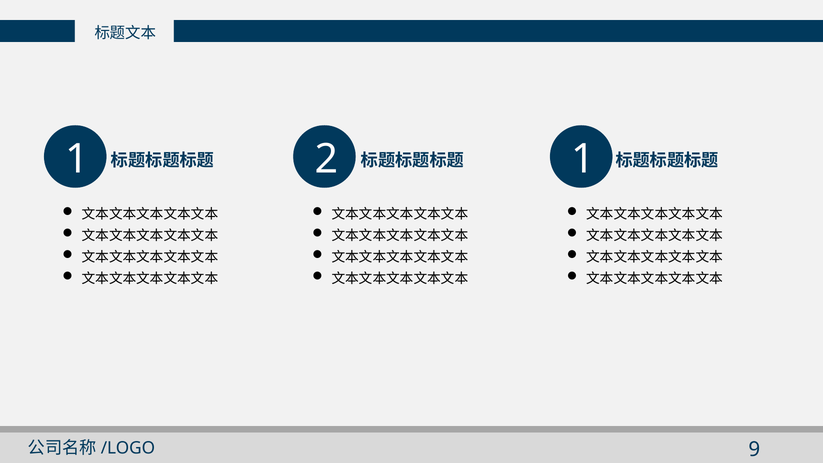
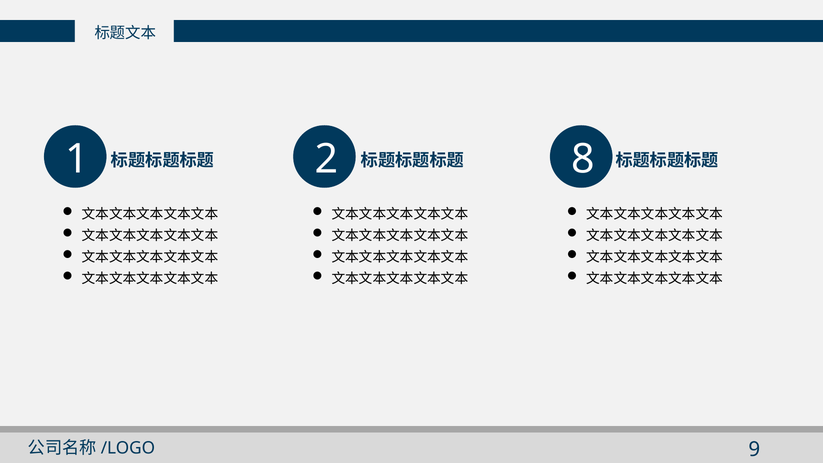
2 1: 1 -> 8 (583, 159)
